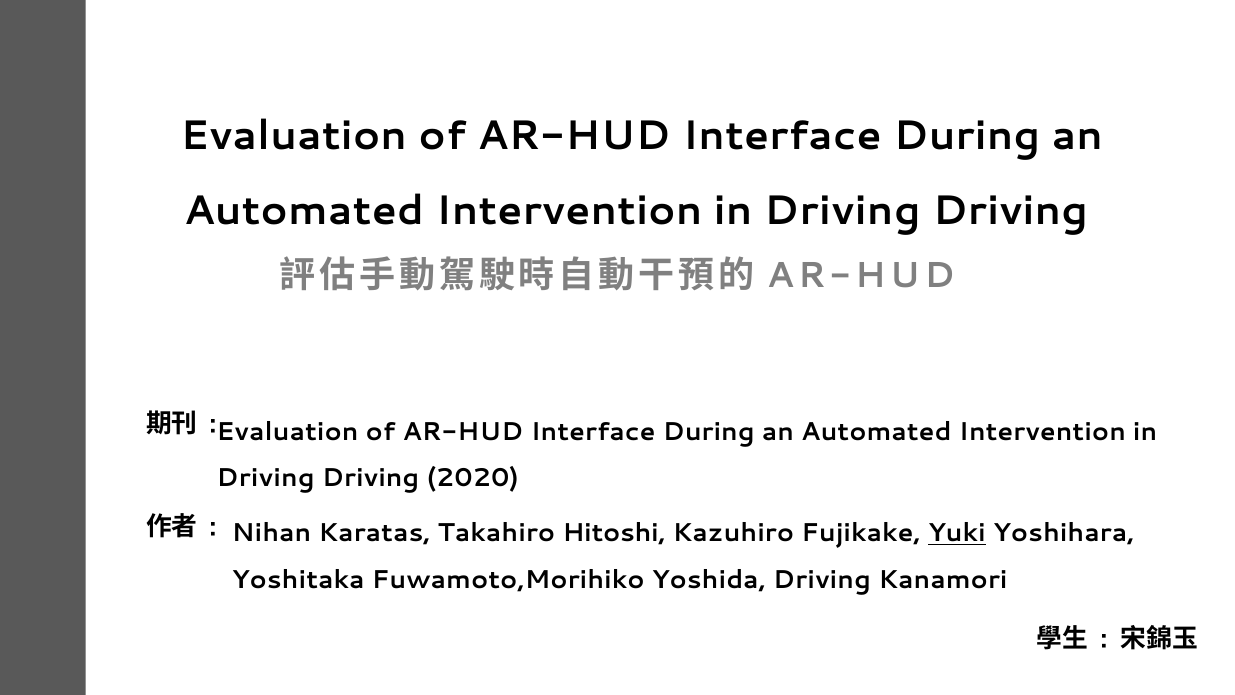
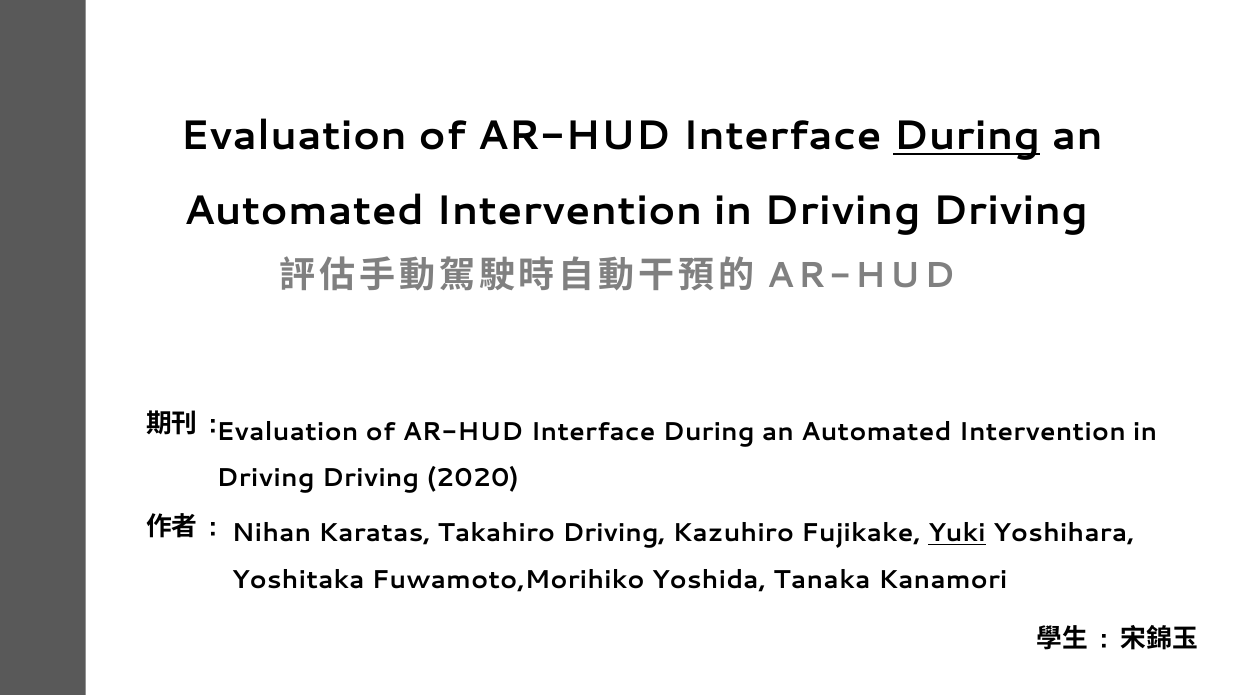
During underline: none -> present (967, 136)
Takahiro Hitoshi: Hitoshi -> Driving (614, 533)
Yoshida Driving: Driving -> Tanaka (822, 579)
